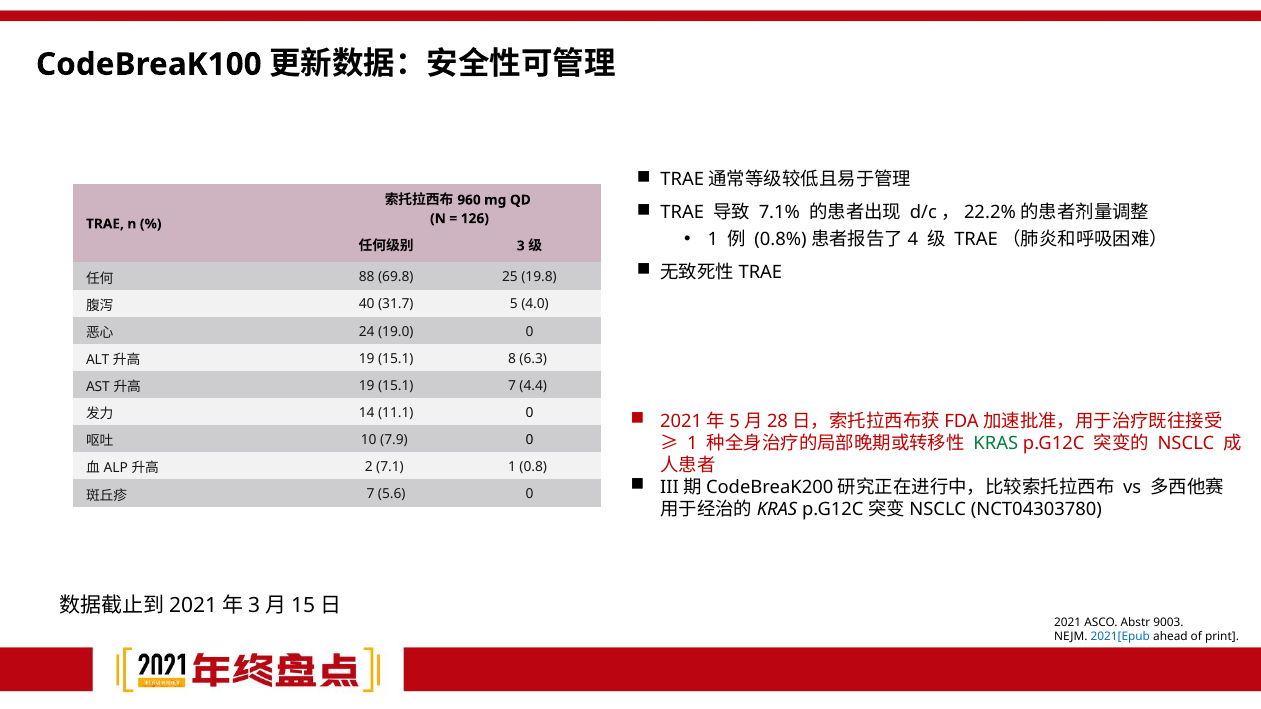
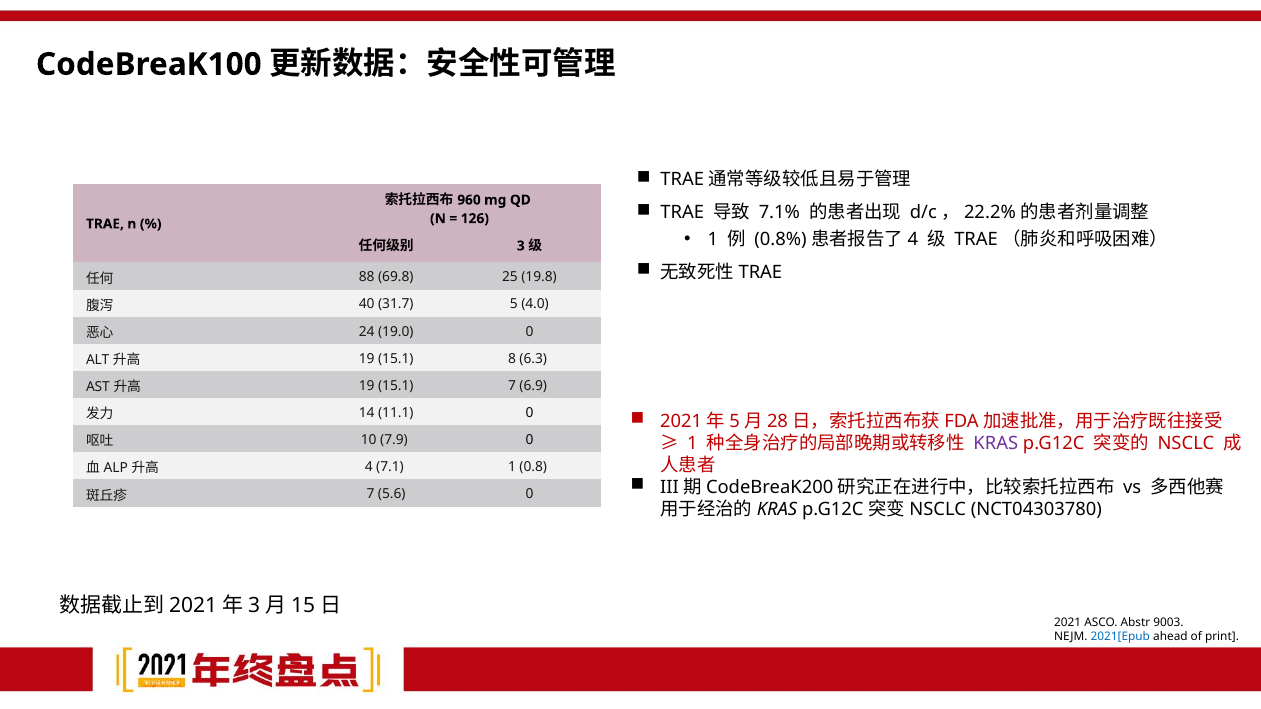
4.4: 4.4 -> 6.9 (533, 386)
KRAS colour: green -> purple (996, 443)
2: 2 -> 4 (369, 467)
